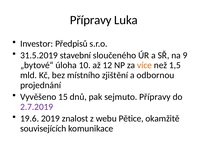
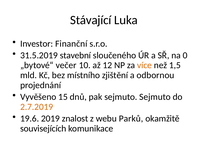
Přípravy: Přípravy -> Stávající (91, 20)
Předpisů: Předpisů -> Finanční (71, 44)
9: 9 -> 0 (185, 55)
úloha: úloha -> večer (66, 65)
sejmuto Přípravy: Přípravy -> Sejmuto (155, 97)
2.7.2019 colour: purple -> orange (37, 107)
Pětice: Pětice -> Parků (131, 119)
